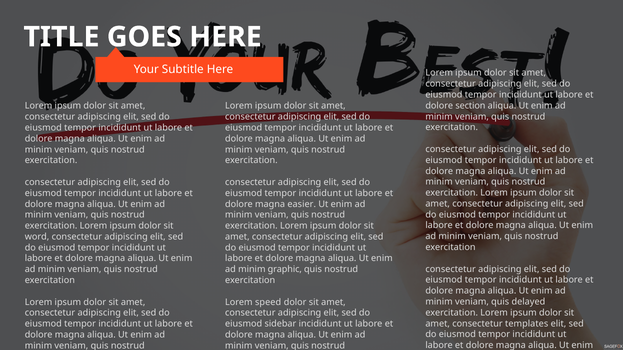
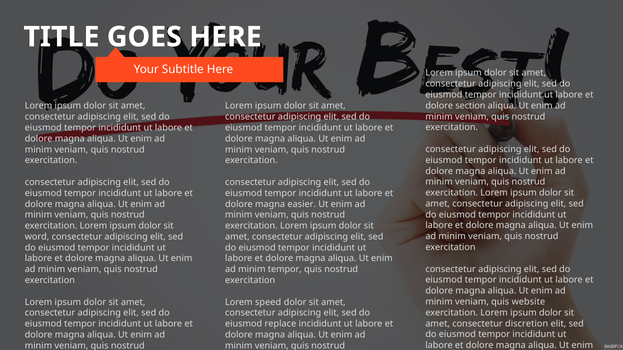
minim graphic: graphic -> tempor (285, 270)
delayed: delayed -> website (528, 302)
templates: templates -> discretion (527, 324)
sidebar: sidebar -> replace (280, 324)
